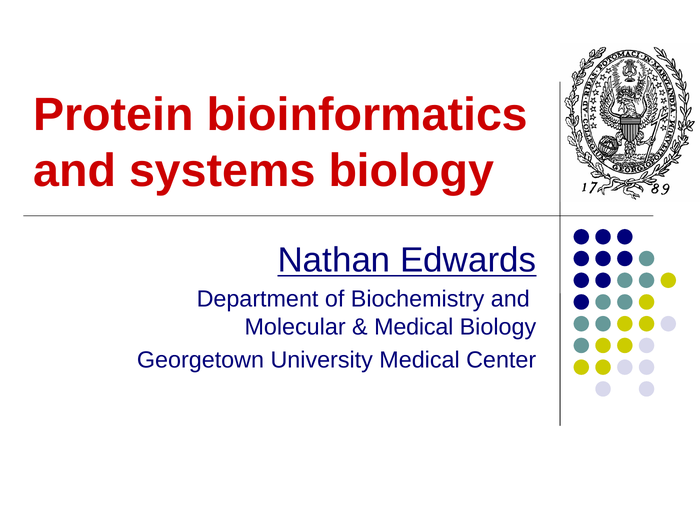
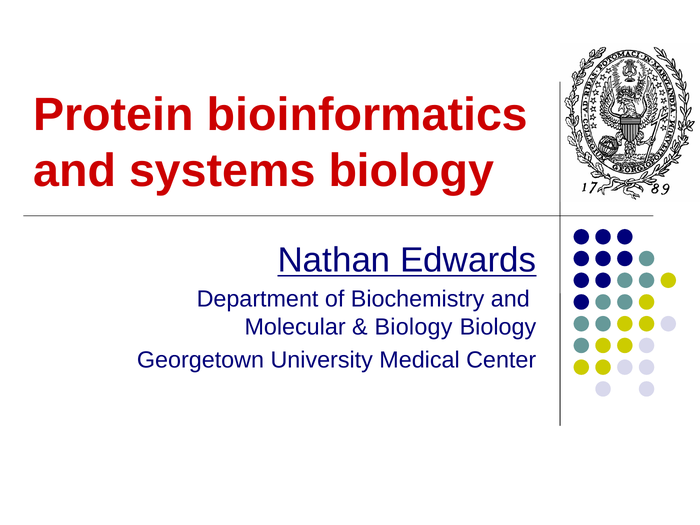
Medical: Medical -> Biology (414, 327)
